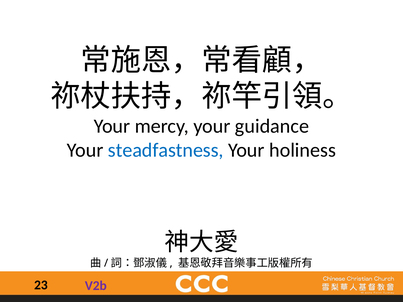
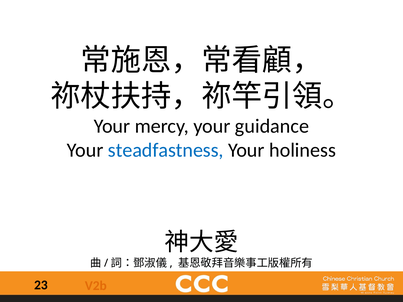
V2b colour: purple -> orange (96, 286)
